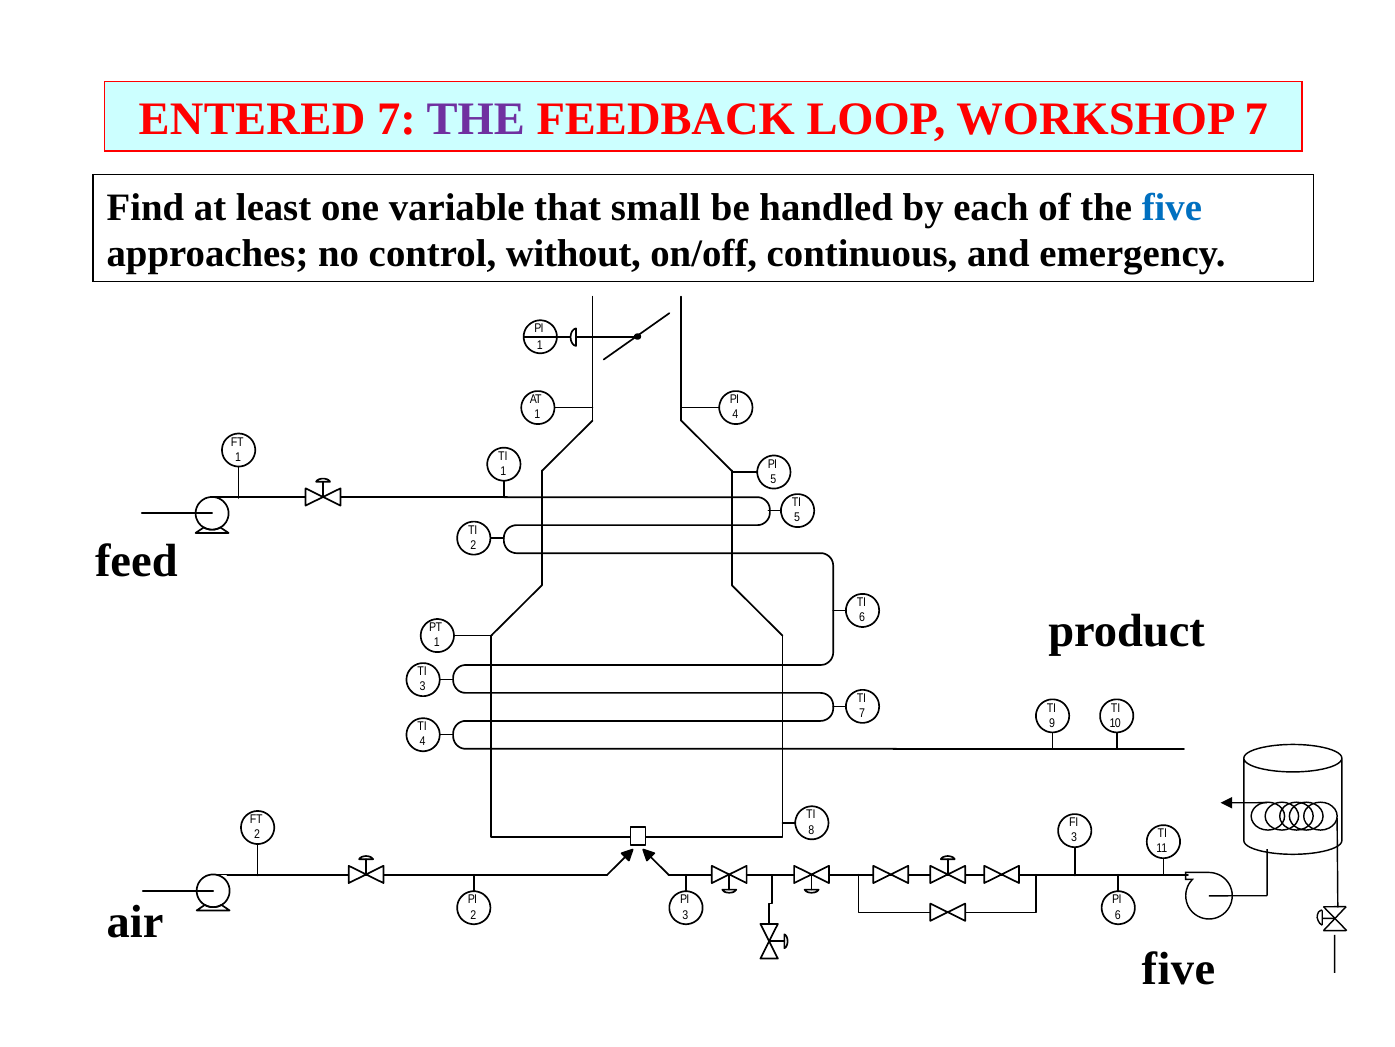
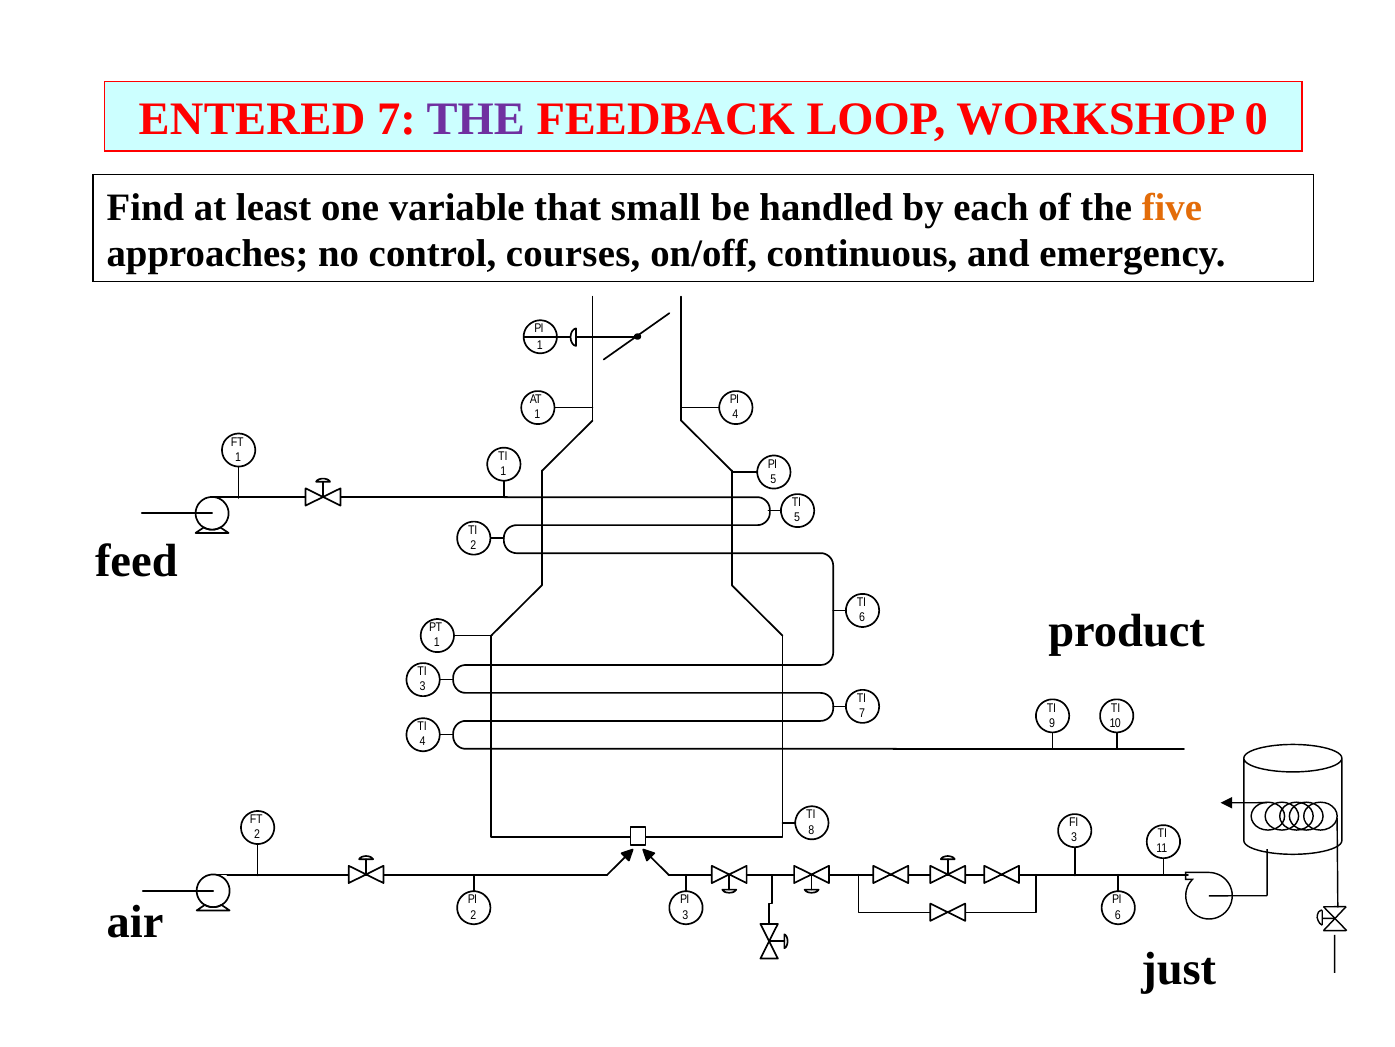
WORKSHOP 7: 7 -> 0 (1256, 119)
five colour: blue -> orange (1172, 207)
without: without -> courses (573, 254)
five: five -> just (1179, 968)
